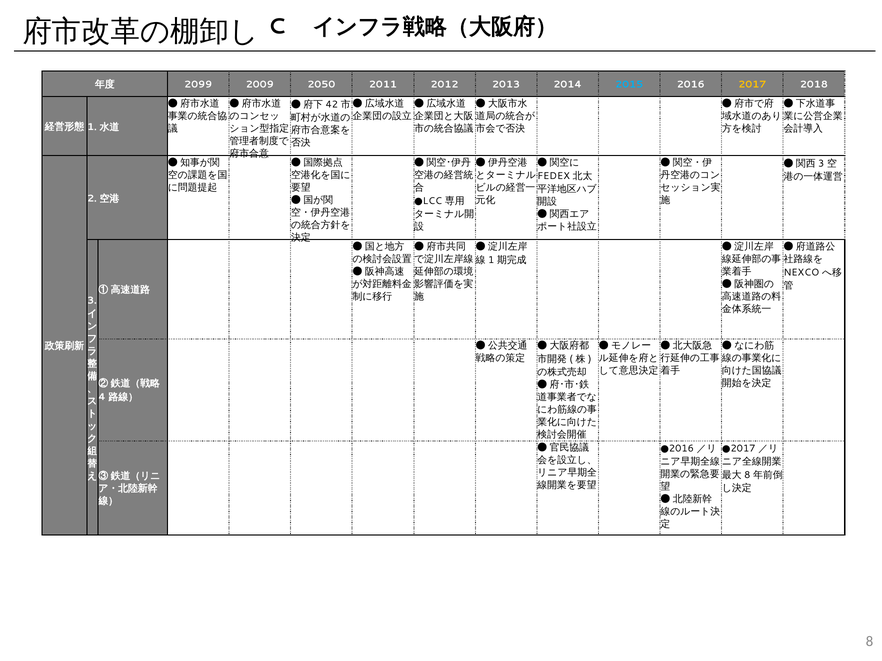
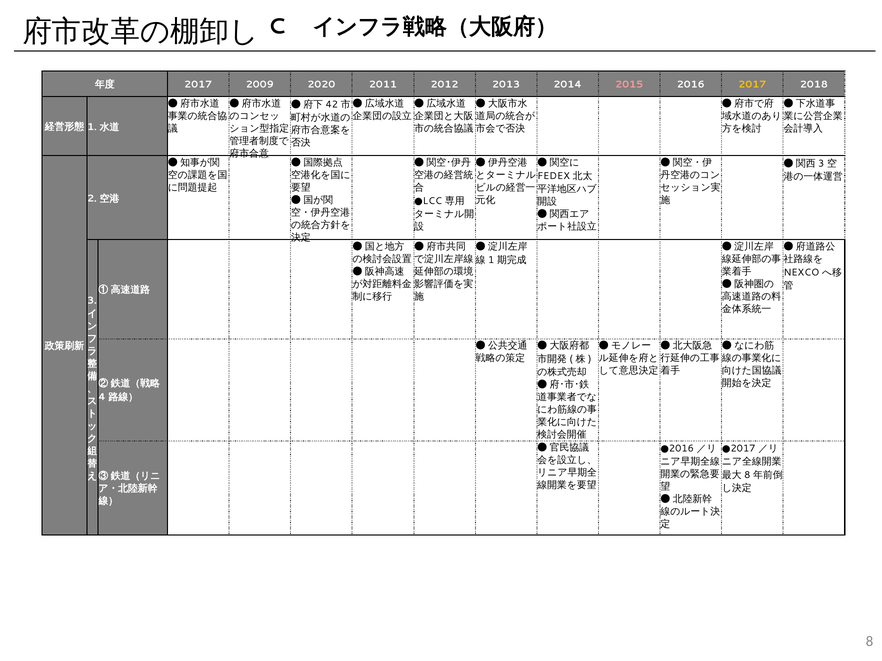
2099: 2099 -> 2017 (198, 85)
2050: 2050 -> 2020 (321, 85)
2015 colour: light blue -> pink (629, 85)
